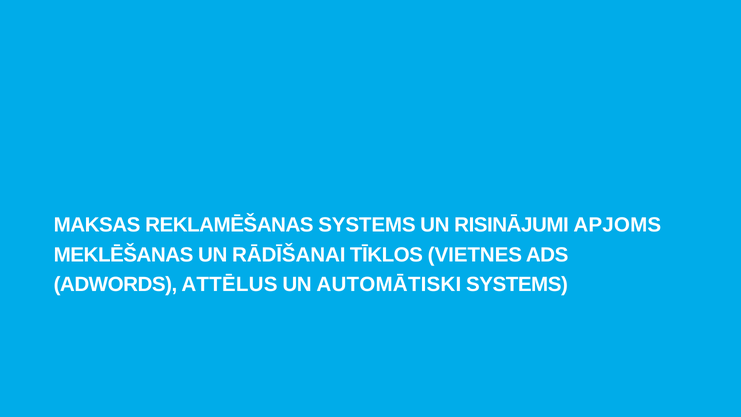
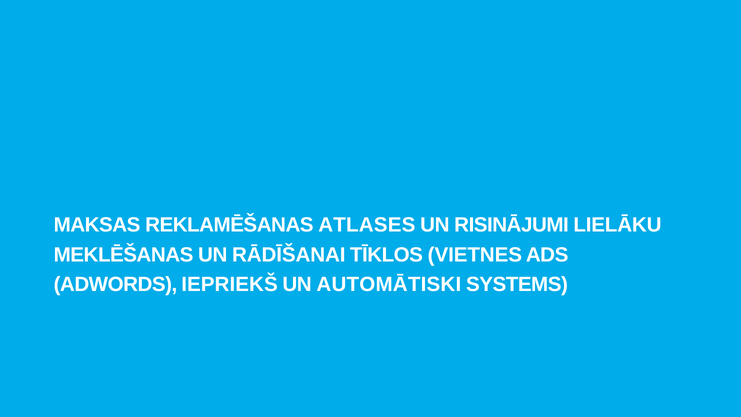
REKLAMĒŠANAS SYSTEMS: SYSTEMS -> ATLASES (367, 225)
APJOMS: APJOMS -> LIELĀKU (617, 225)
ATTĒLUS: ATTĒLUS -> IEPRIEKŠ (229, 284)
